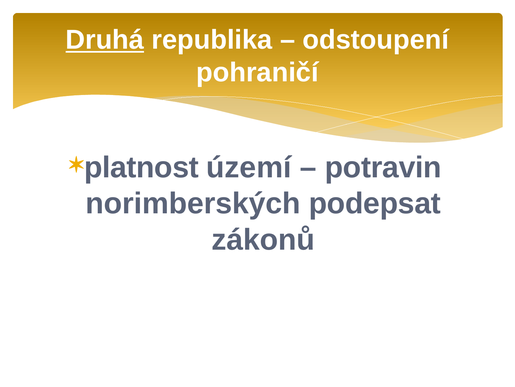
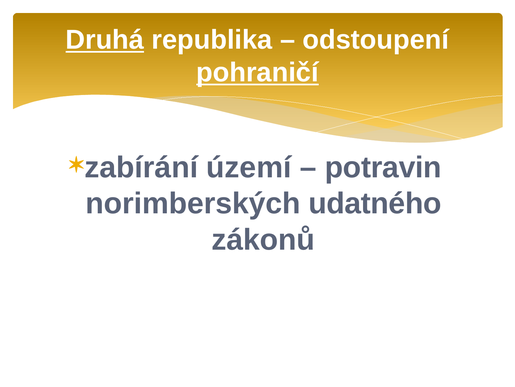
pohraničí underline: none -> present (257, 73)
platnost: platnost -> zabírání (141, 167)
podepsat: podepsat -> udatného (375, 203)
